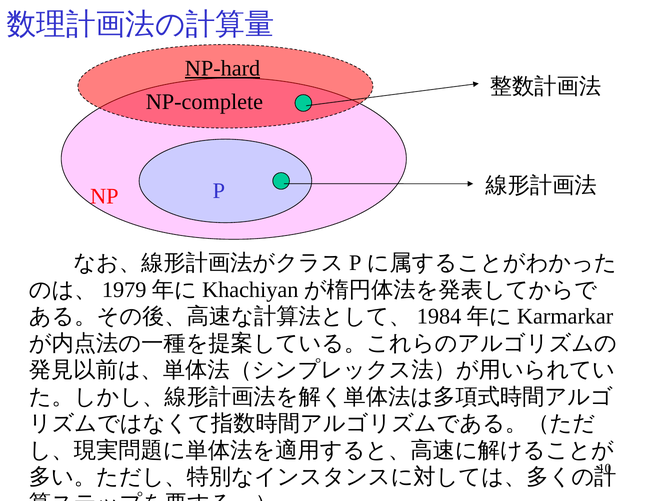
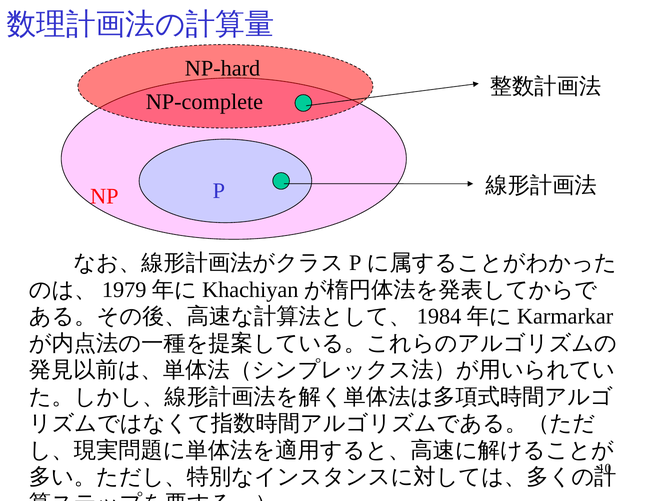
NP-hard underline: present -> none (223, 68)
